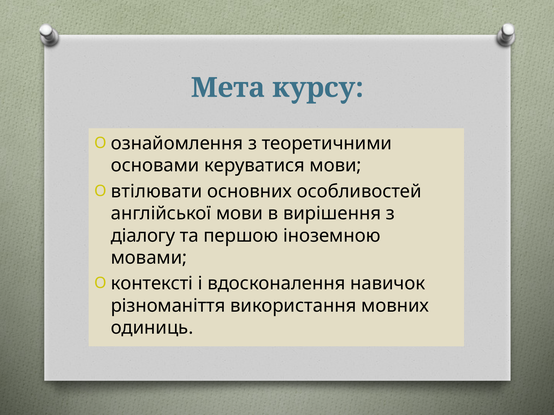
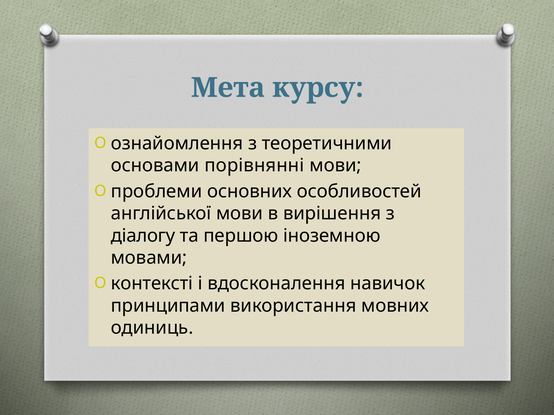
керуватися: керуватися -> порівнянні (254, 166)
втілювати: втілювати -> проблеми (157, 192)
різноманіття: різноманіття -> принципами (168, 306)
